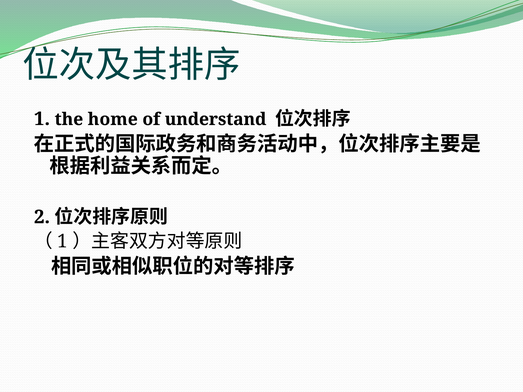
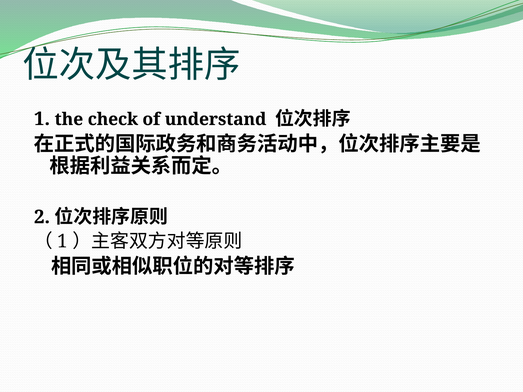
home: home -> check (113, 119)
